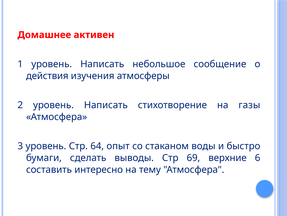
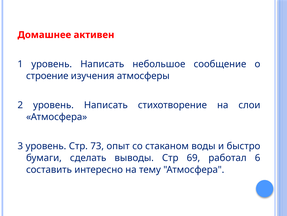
действия: действия -> строение (47, 76)
газы: газы -> слои (249, 105)
64: 64 -> 73 (97, 146)
верхние: верхние -> работал (227, 157)
